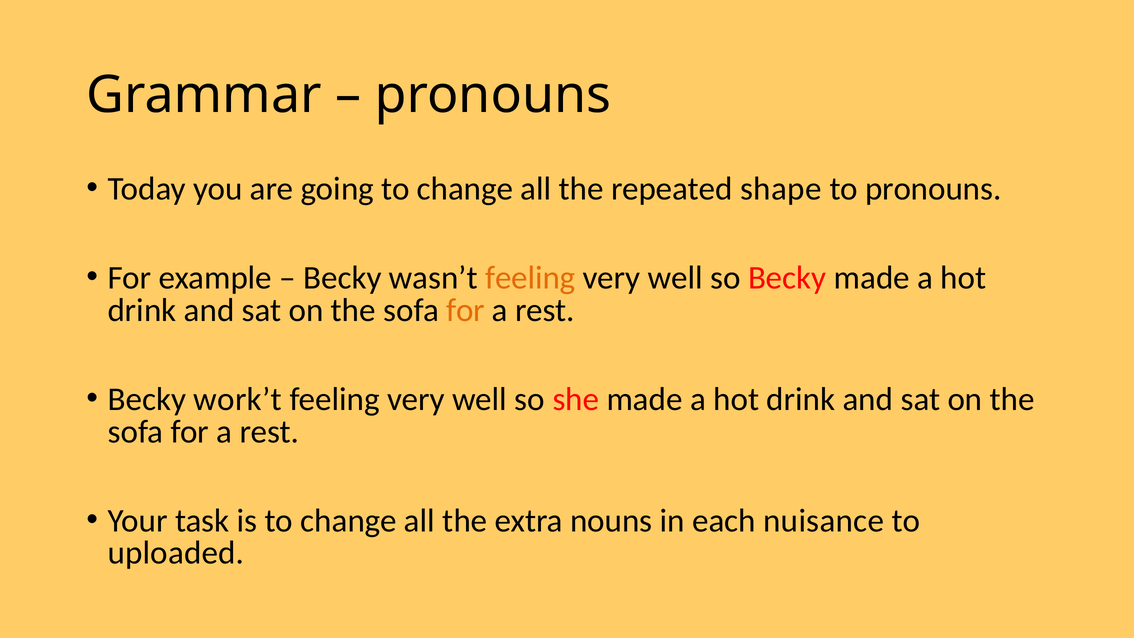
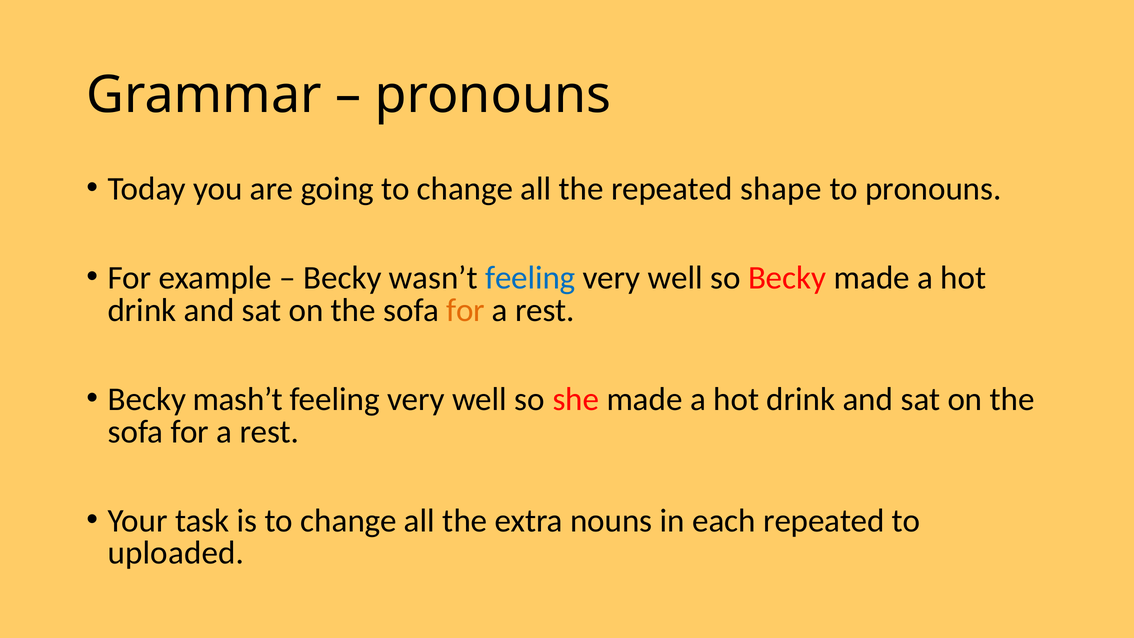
feeling colour: orange -> blue (530, 278)
work’t: work’t -> mash’t (238, 399)
each nuisance: nuisance -> repeated (824, 521)
